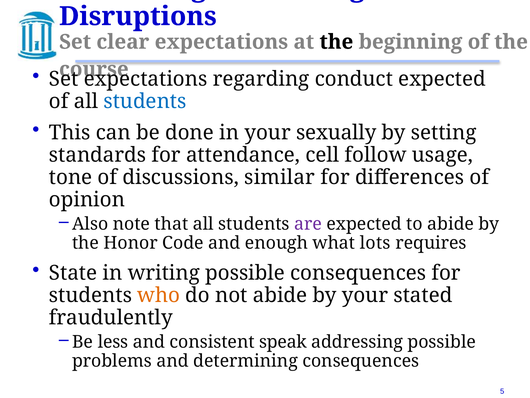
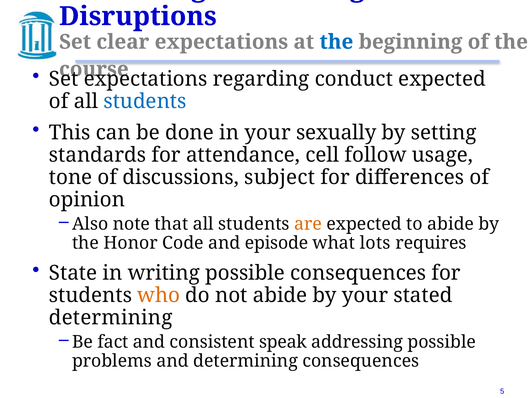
the colour: black -> blue (336, 42)
similar: similar -> subject (280, 177)
are colour: purple -> orange (308, 224)
enough: enough -> episode (277, 243)
fraudulently: fraudulently -> determining (111, 317)
less: less -> fact (113, 341)
